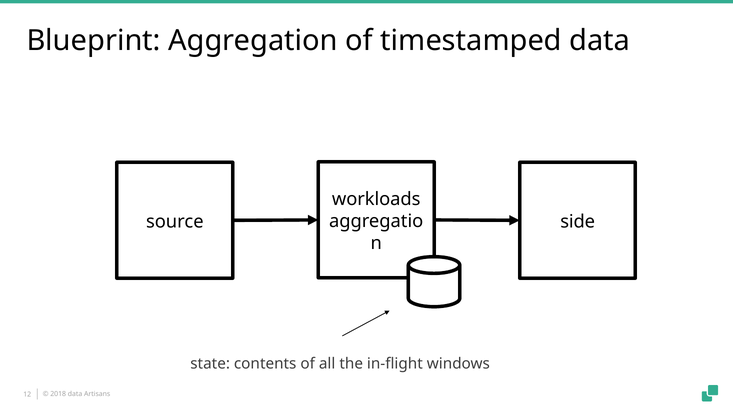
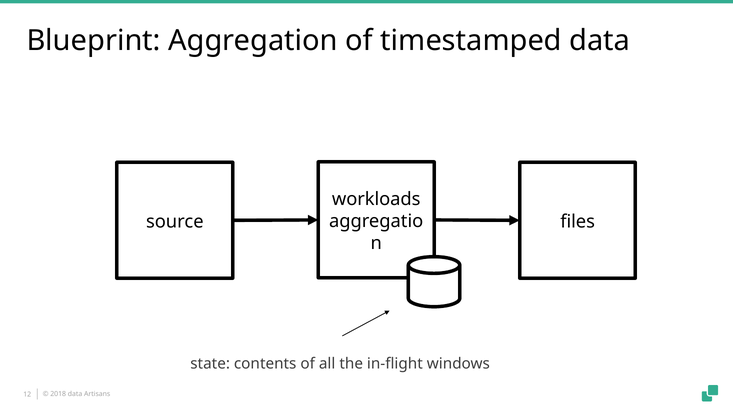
side: side -> files (578, 221)
